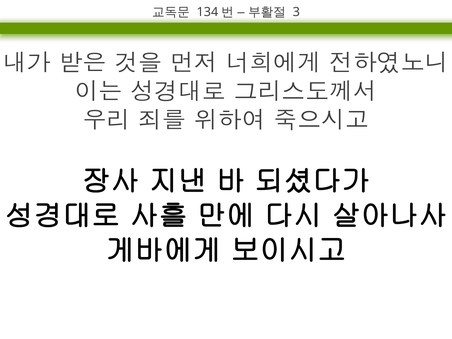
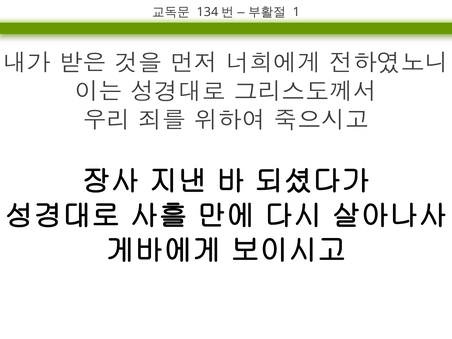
3: 3 -> 1 (296, 12)
